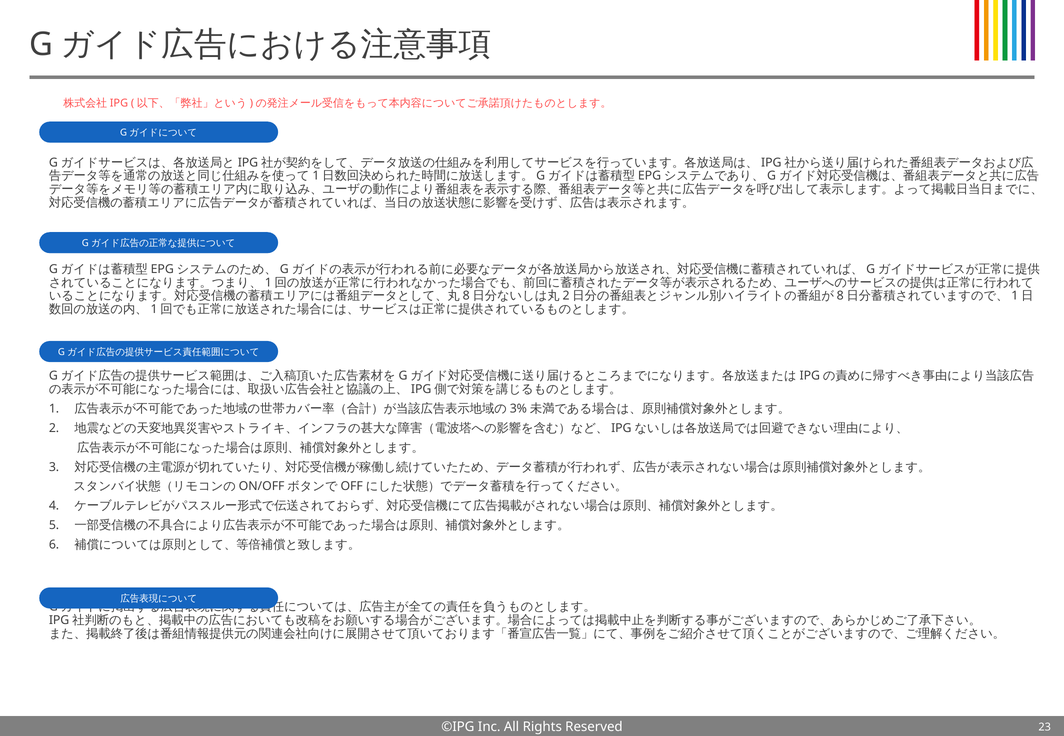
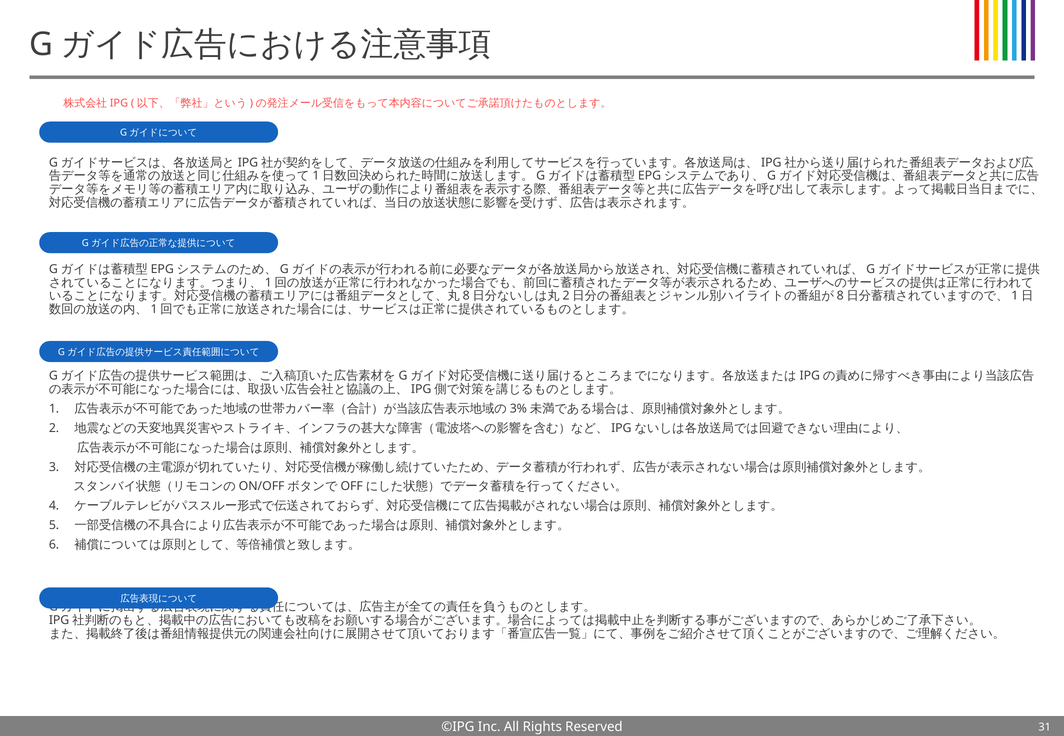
23: 23 -> 31 (1045, 728)
